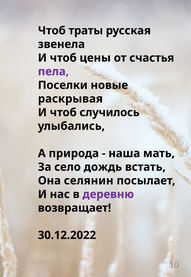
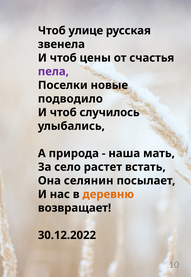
траты: траты -> улице (86, 30)
раскрывая: раскрывая -> подводило (70, 98)
дождь: дождь -> растет (103, 166)
деревню colour: purple -> orange (108, 194)
